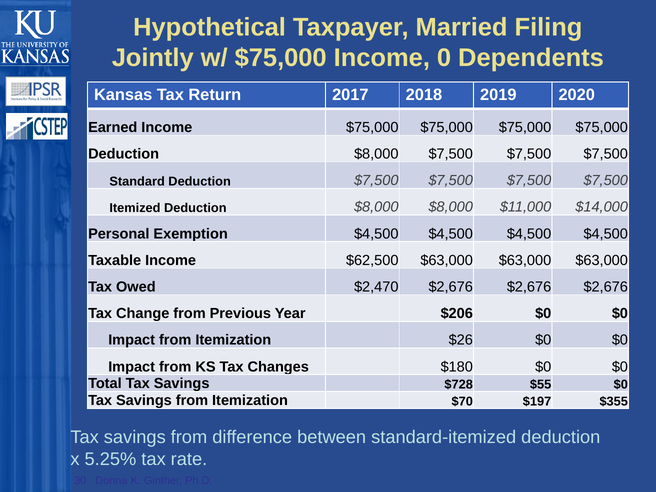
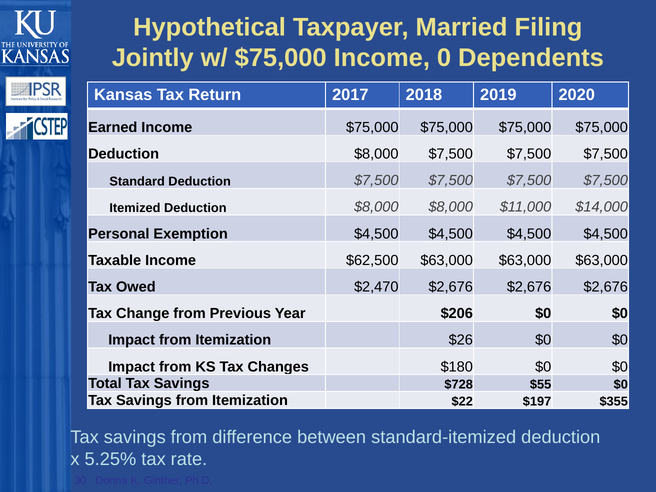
$70: $70 -> $22 (462, 401)
